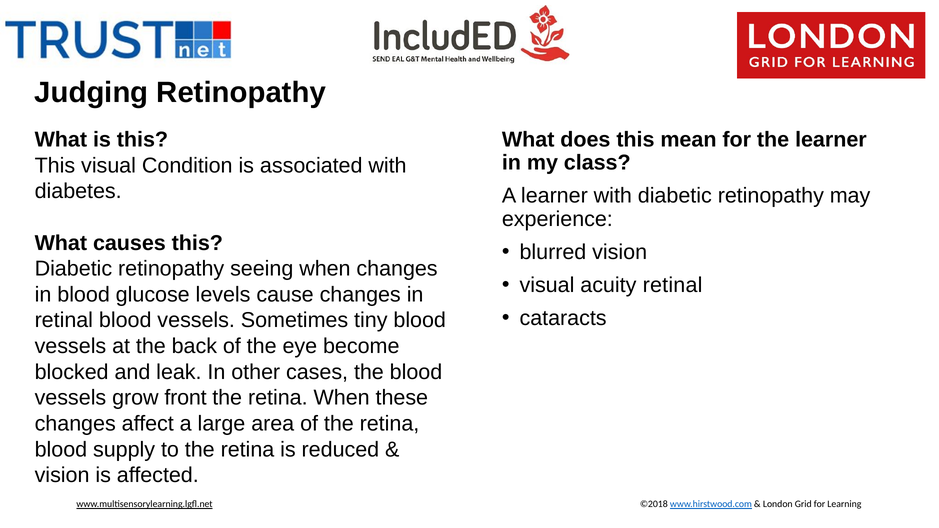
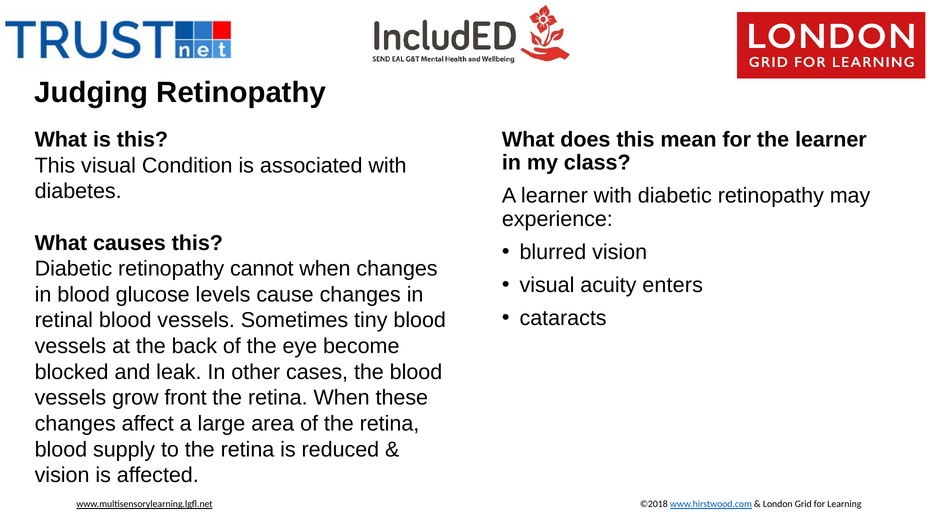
seeing: seeing -> cannot (262, 269)
acuity retinal: retinal -> enters (673, 285)
